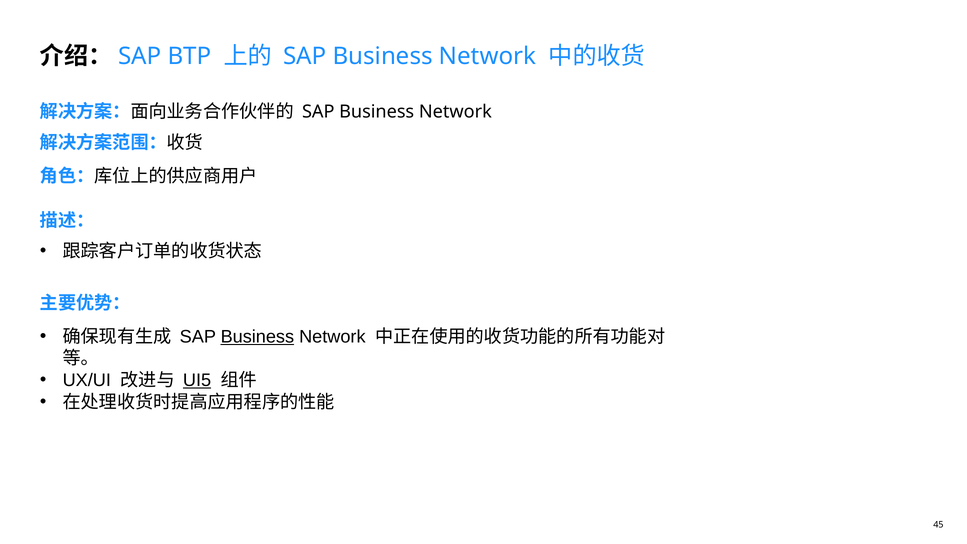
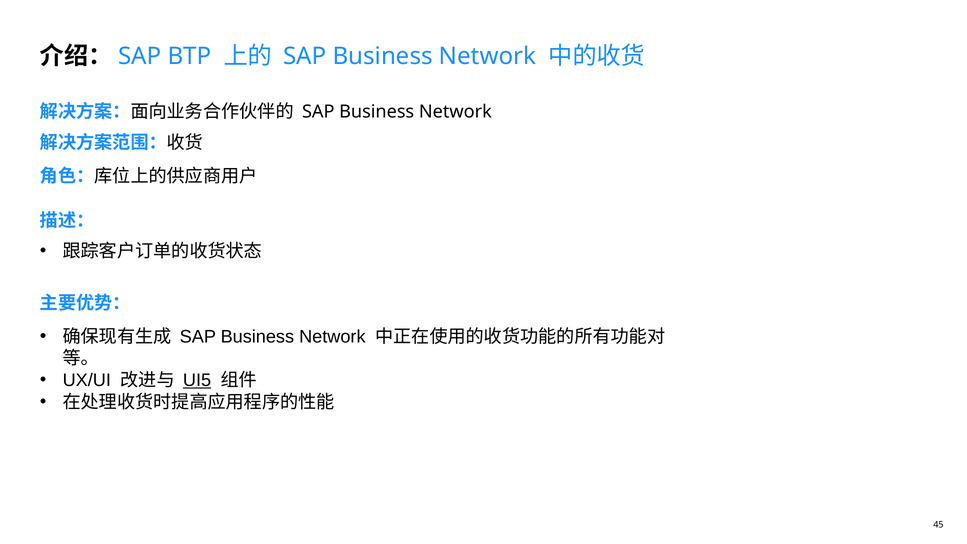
Business underline: present -> none (257, 337)
